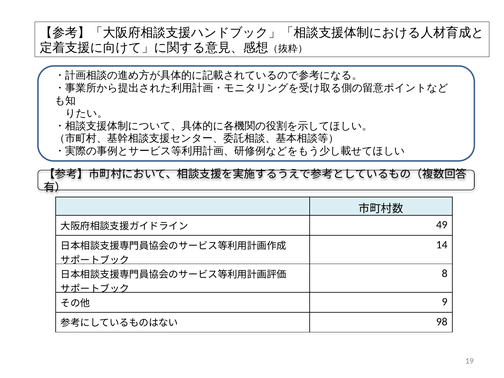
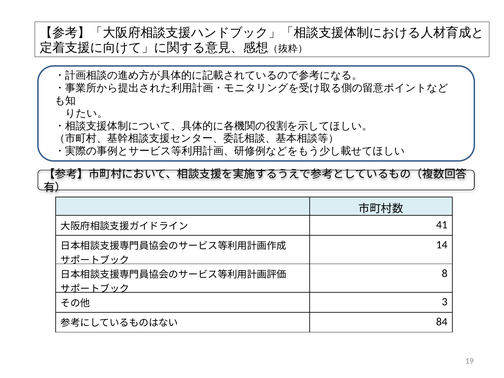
49: 49 -> 41 (442, 225)
9: 9 -> 3 (445, 302)
98: 98 -> 84 (442, 322)
